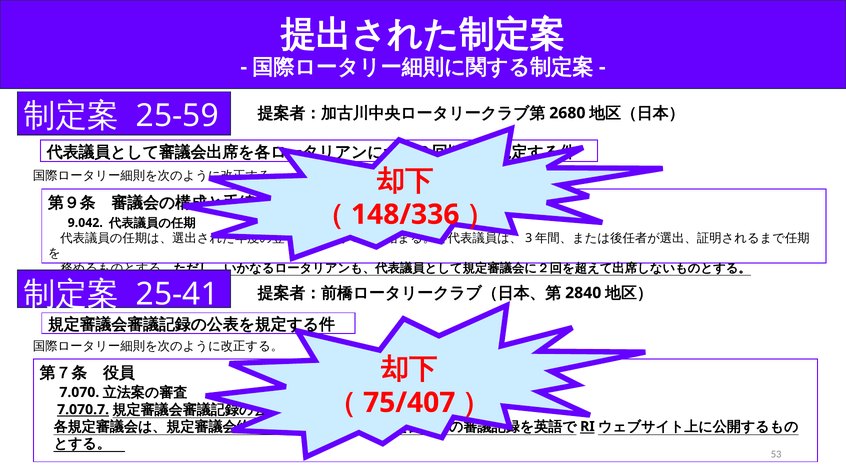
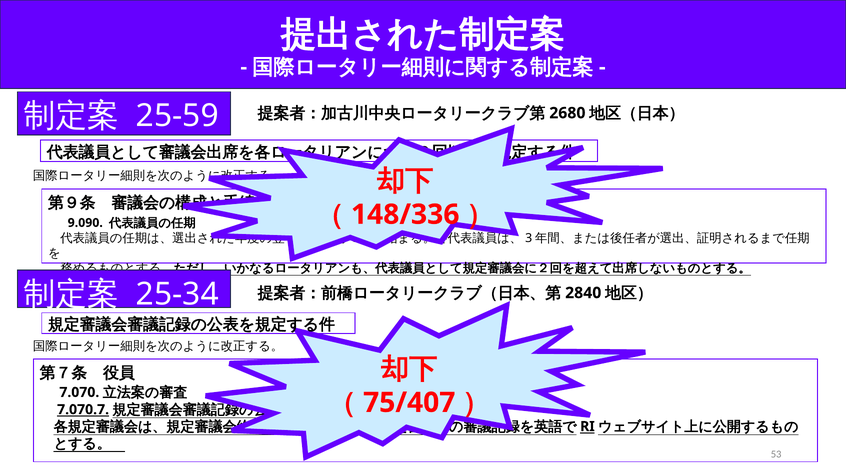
9.042: 9.042 -> 9.090 (85, 223)
25-41: 25-41 -> 25-34 (177, 294)
